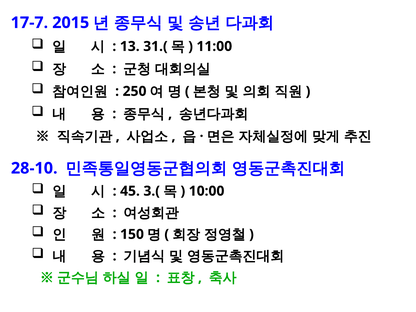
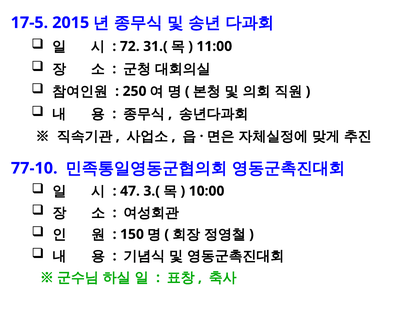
17-7: 17-7 -> 17-5 (29, 23)
13: 13 -> 72 (130, 46)
28-10: 28-10 -> 77-10 (34, 168)
45: 45 -> 47 (130, 191)
